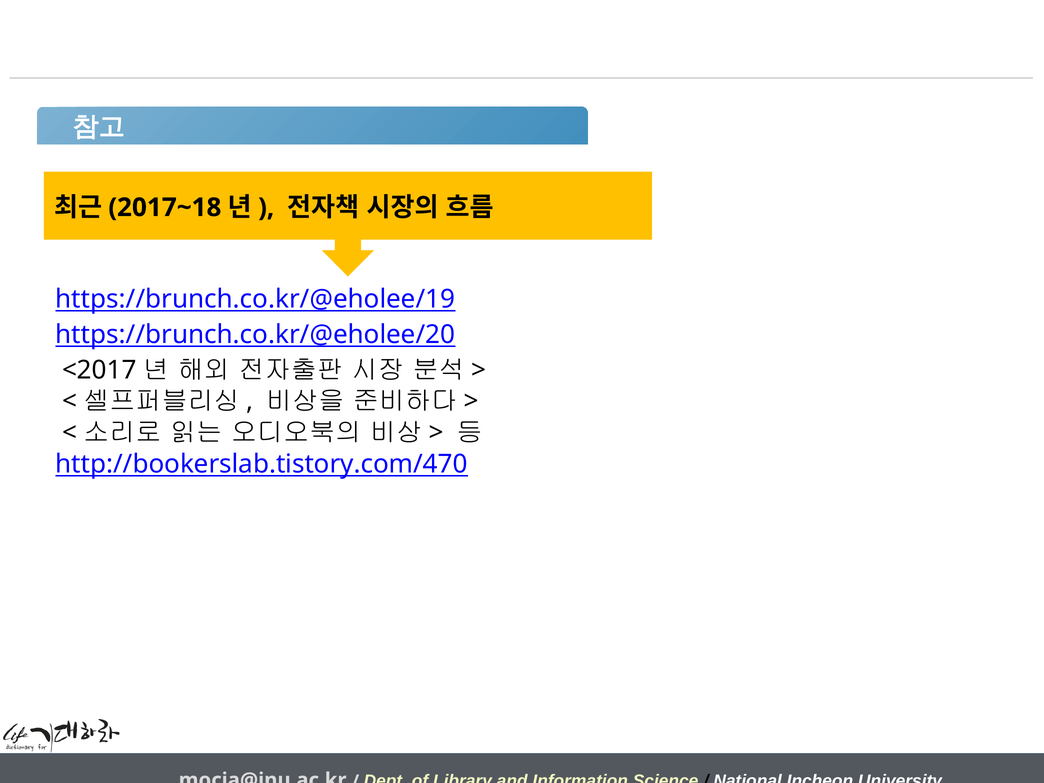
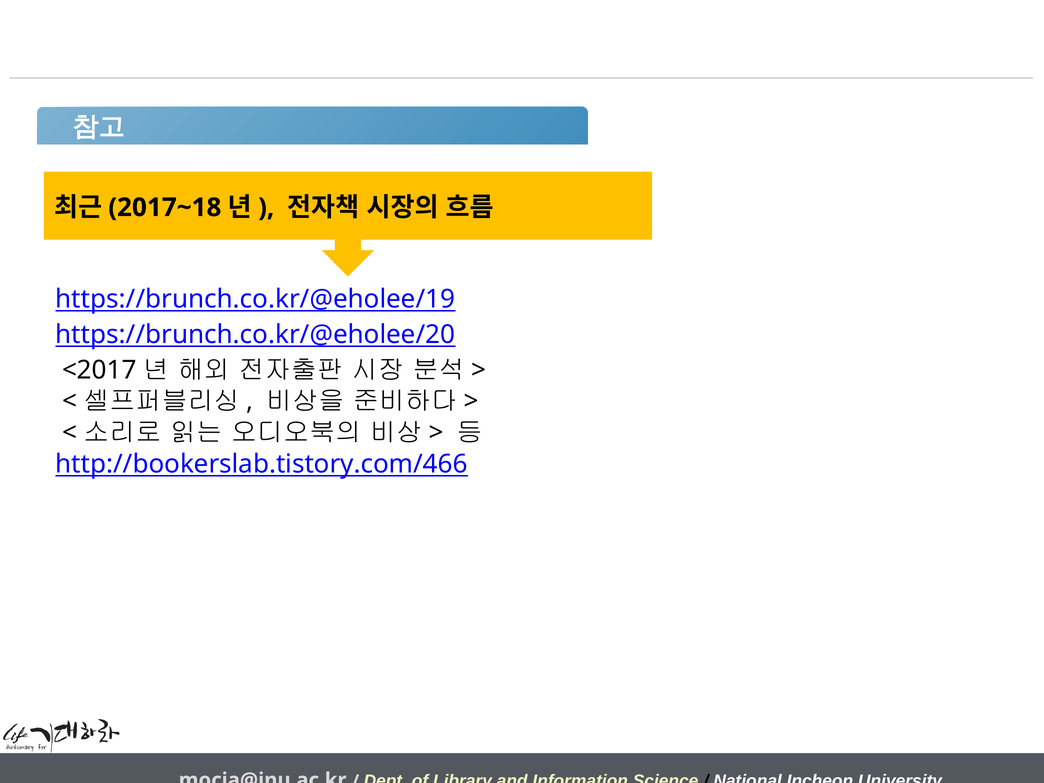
http://bookerslab.tistory.com/470: http://bookerslab.tistory.com/470 -> http://bookerslab.tistory.com/466 (262, 464)
